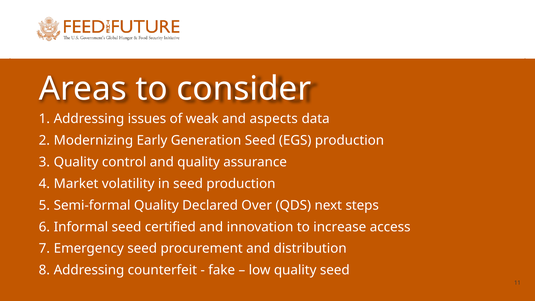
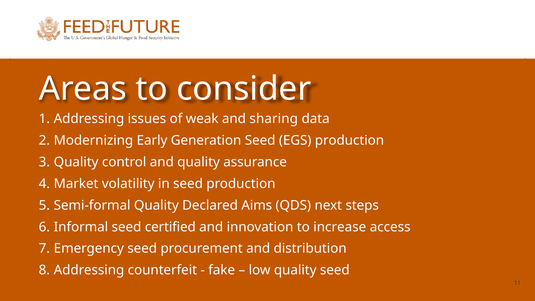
aspects: aspects -> sharing (274, 119)
Over: Over -> Aims (257, 205)
